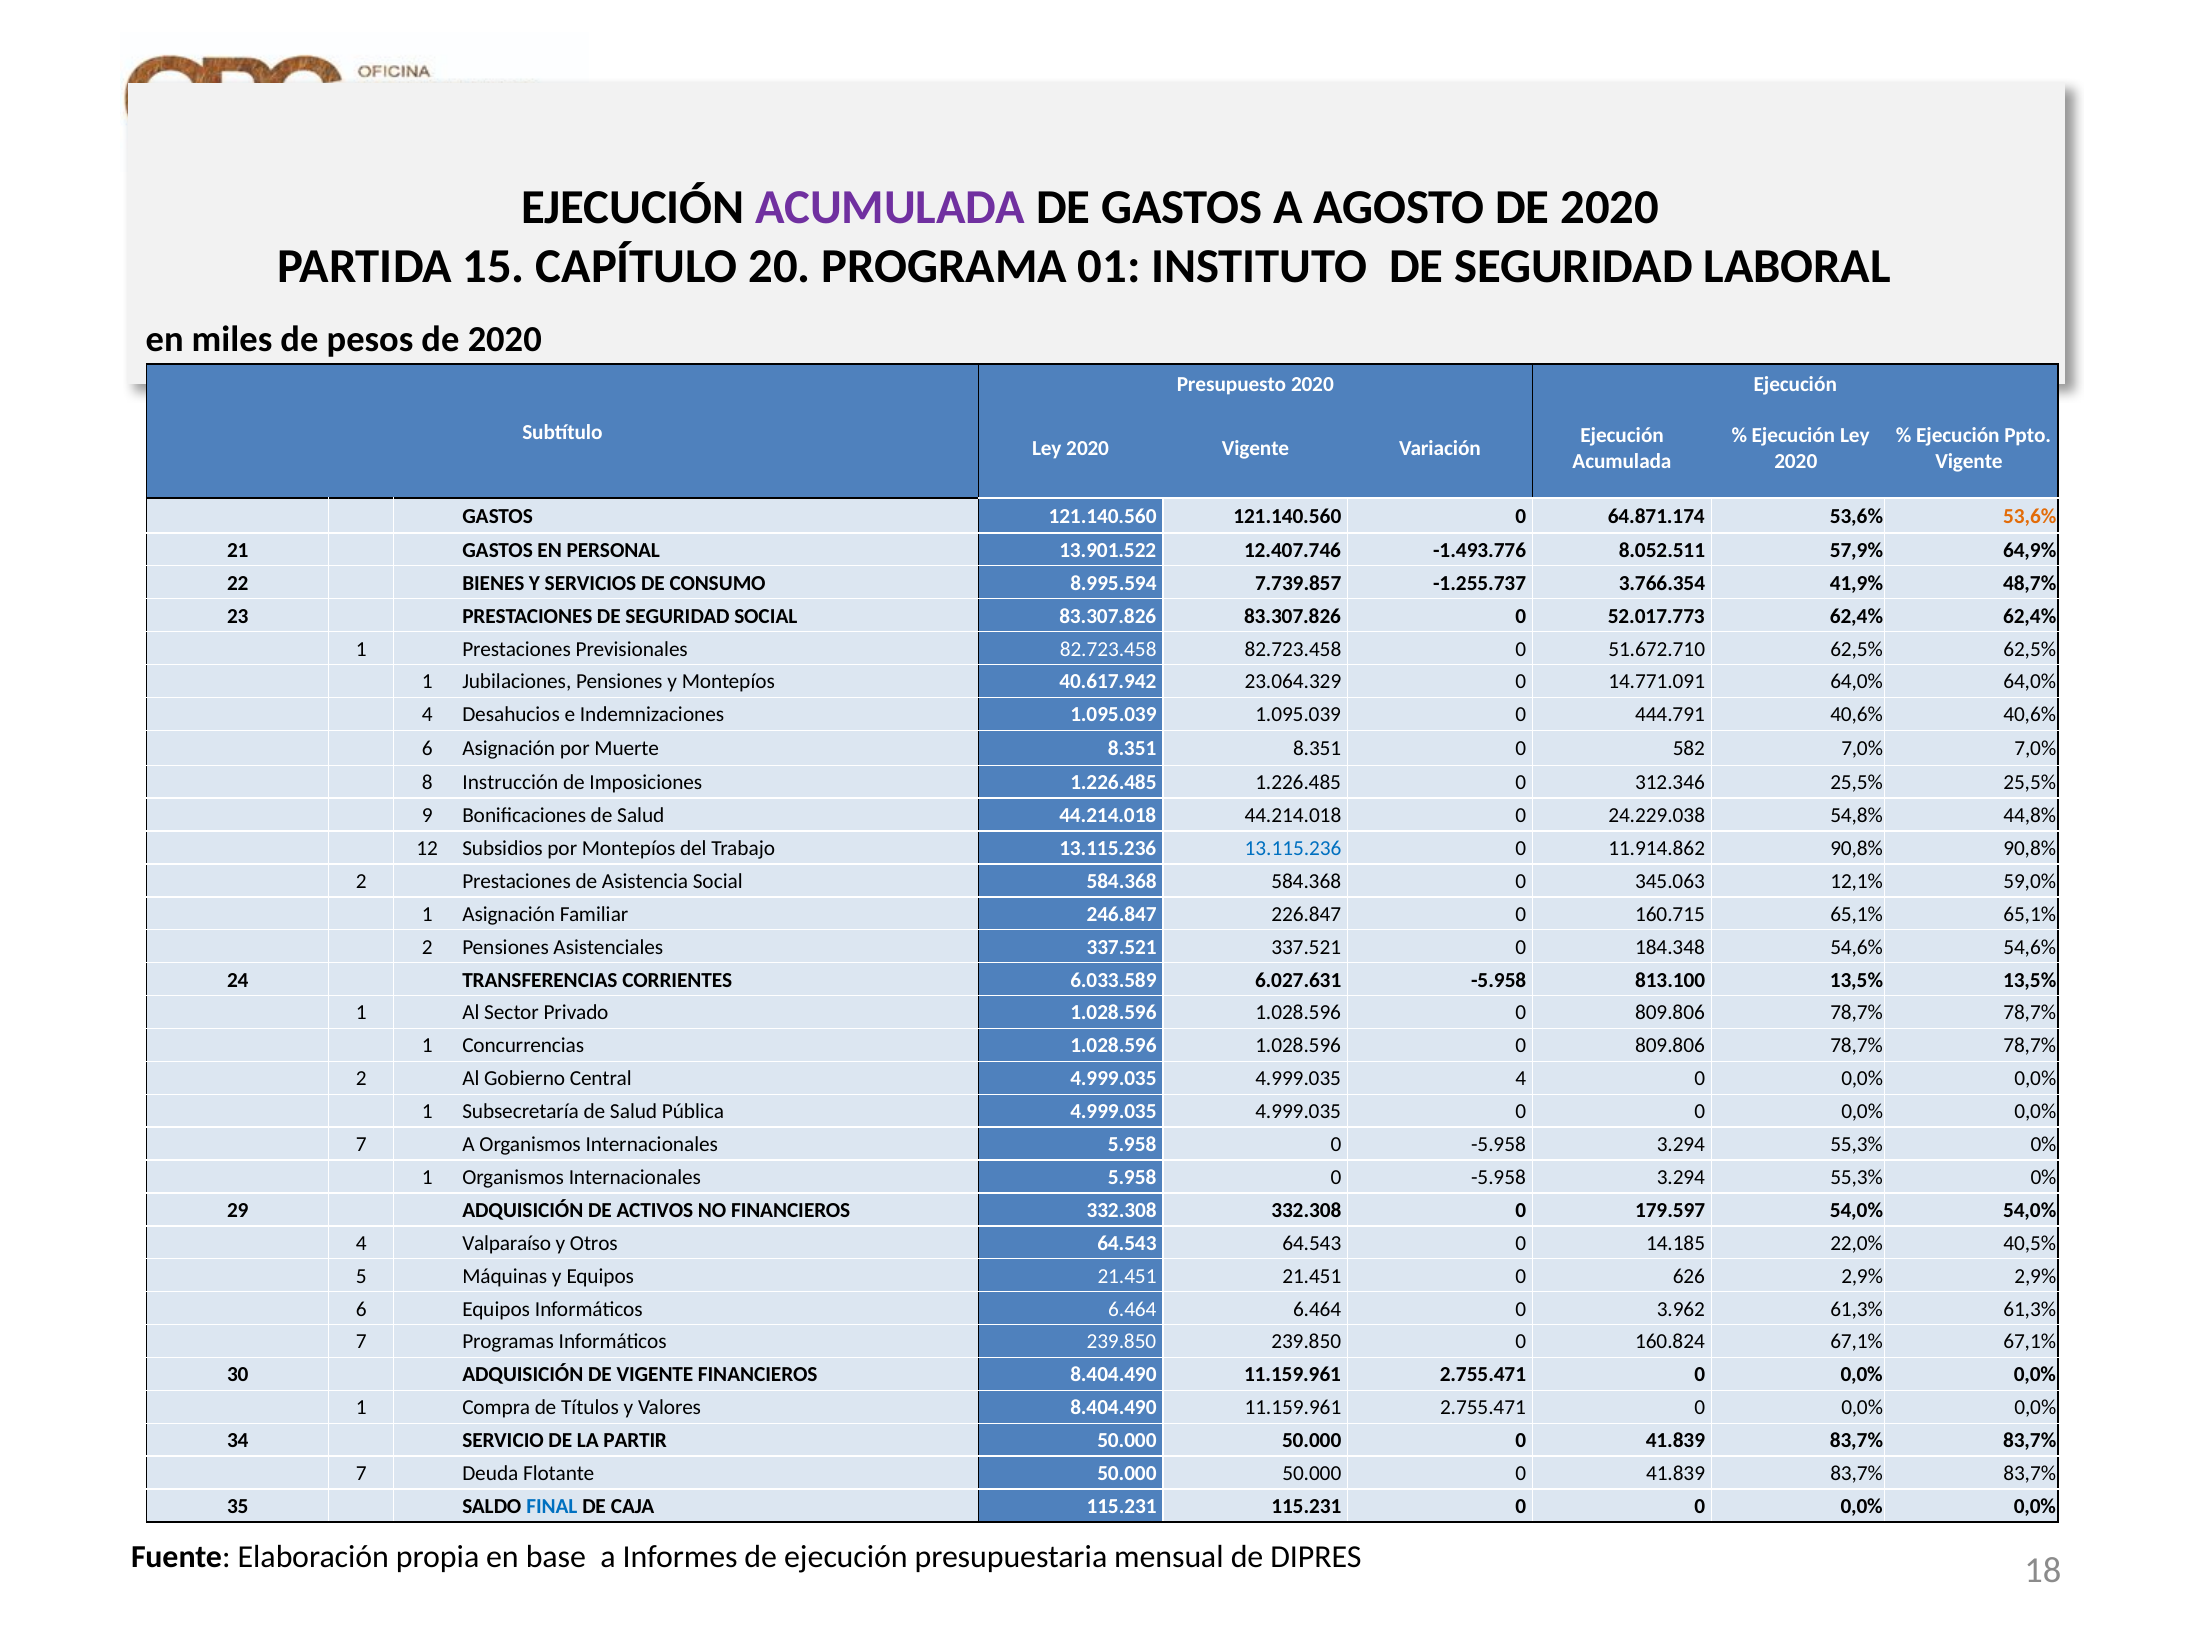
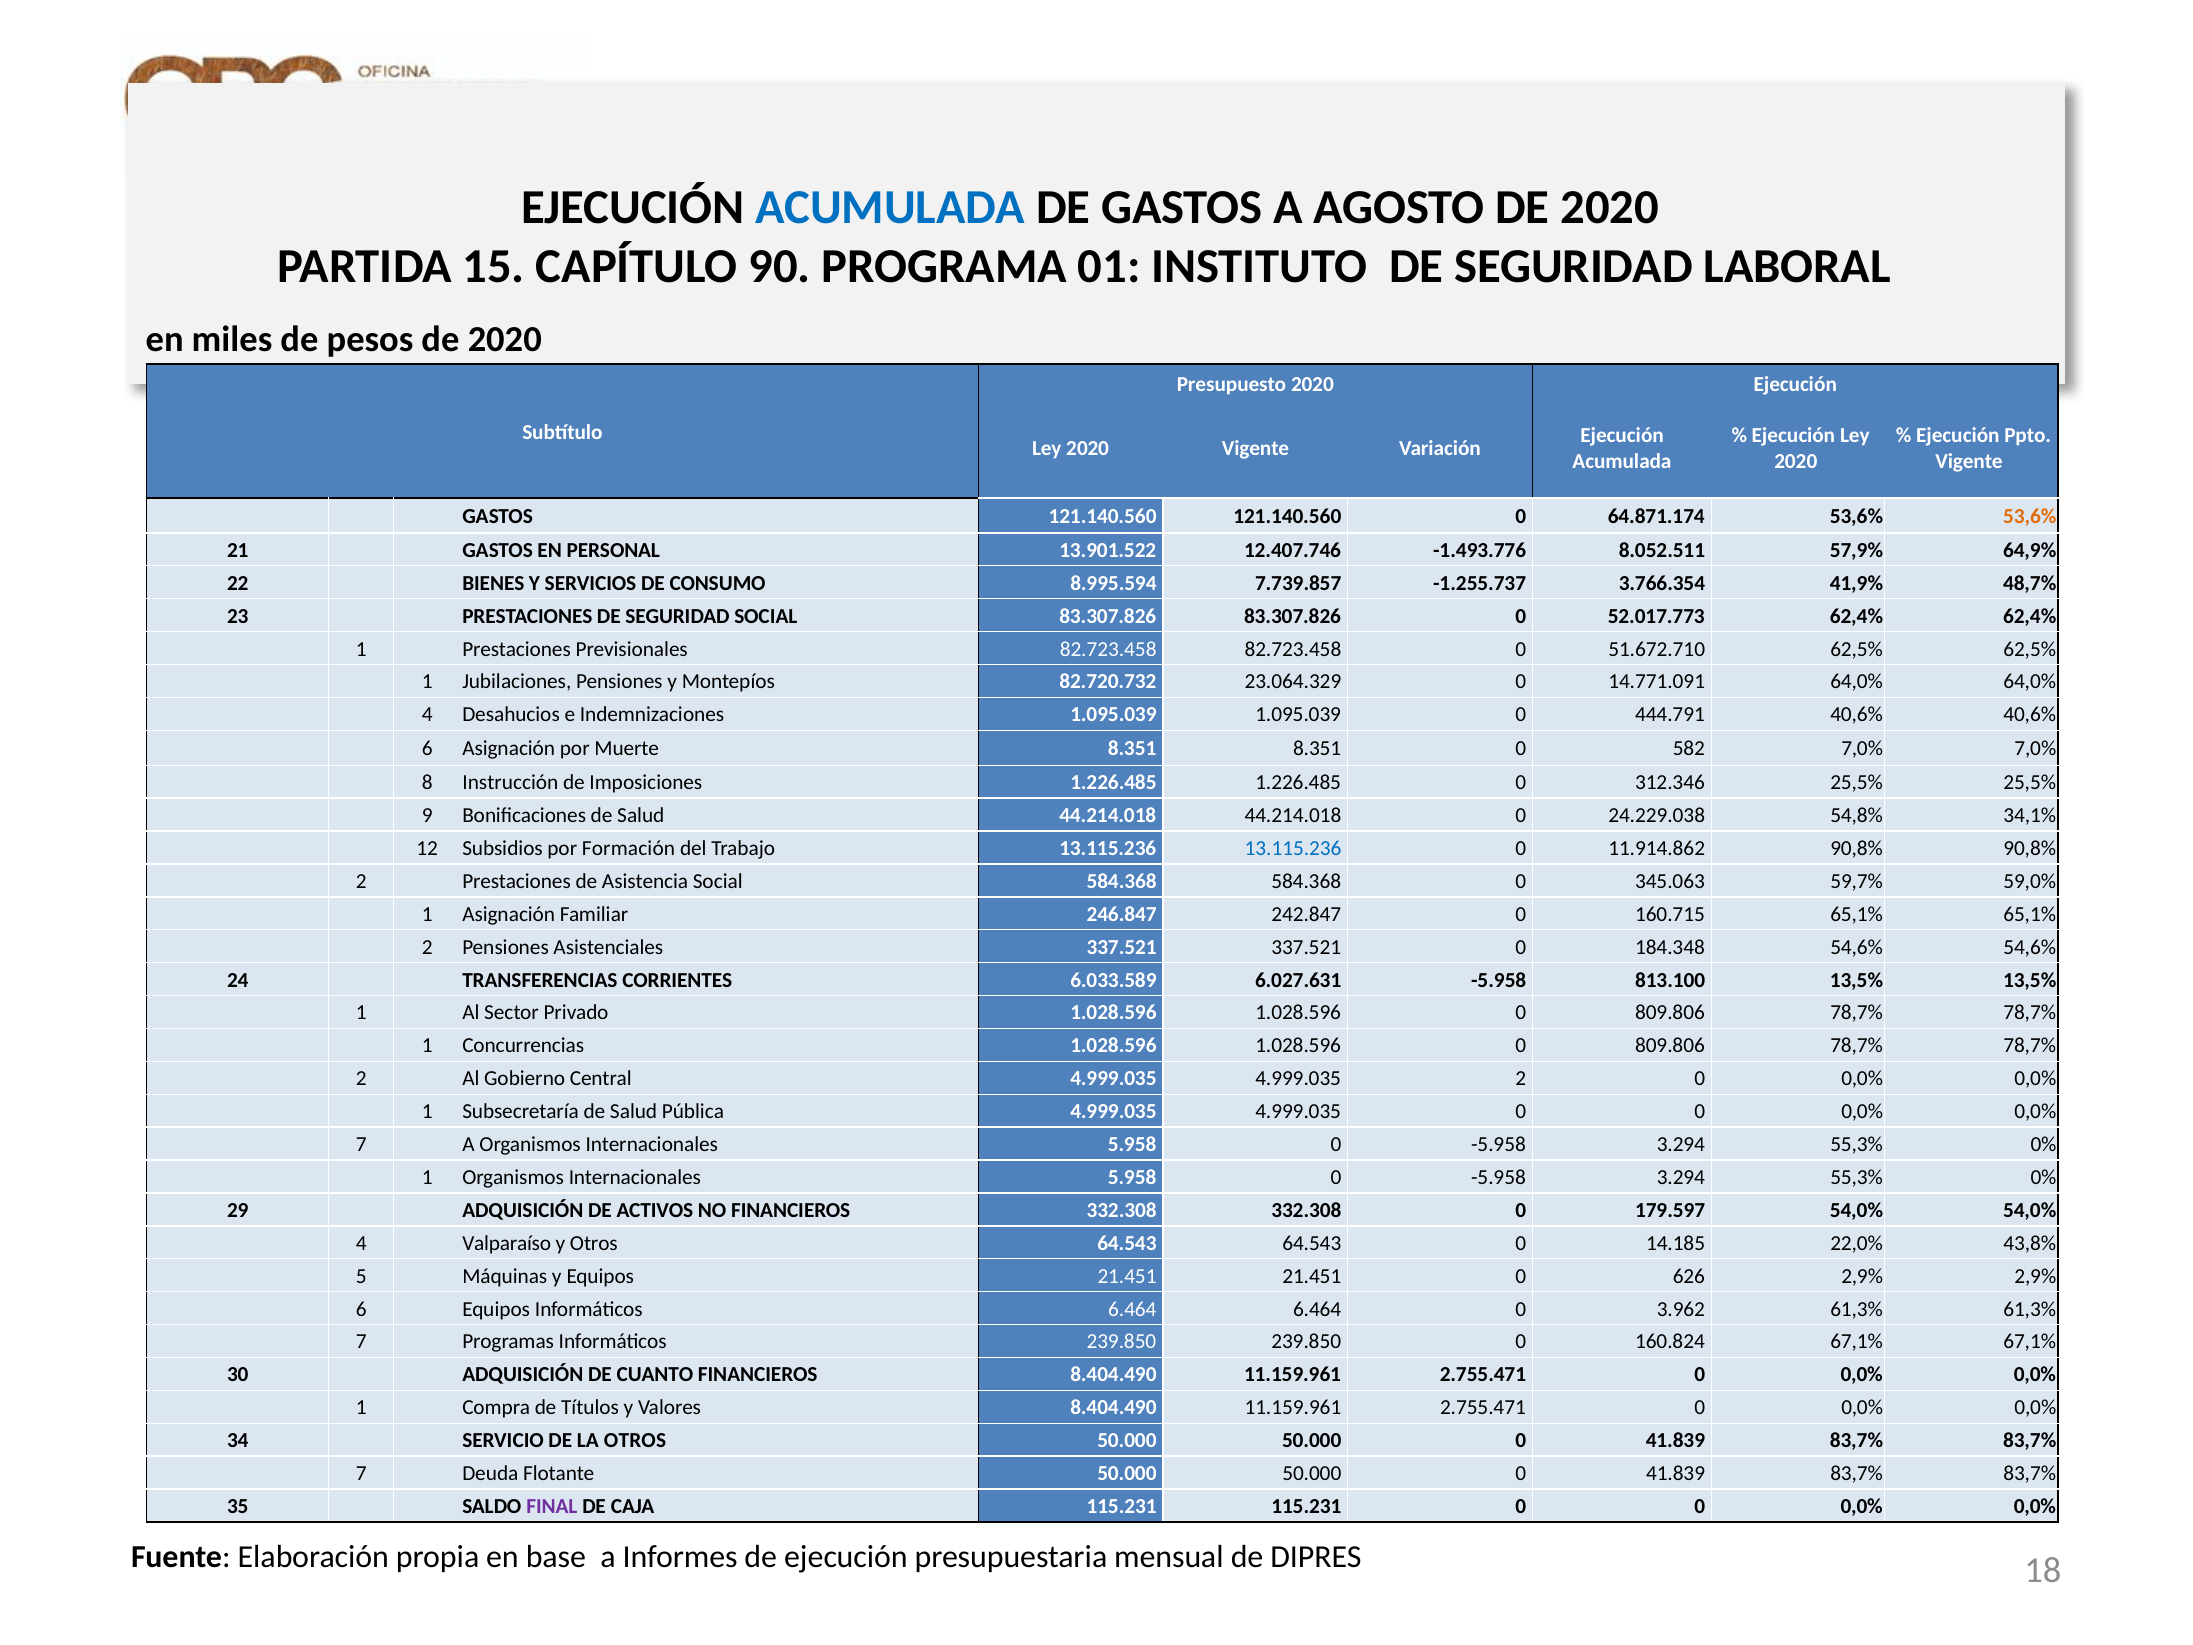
ACUMULADA colour: purple -> blue (890, 207)
20: 20 -> 90 (780, 266)
40.617.942: 40.617.942 -> 82.720.732 (1108, 682)
44,8%: 44,8% -> 34,1% (2030, 815)
por Montepíos: Montepíos -> Formación (628, 848)
12,1%: 12,1% -> 59,7% (1857, 881)
226.847: 226.847 -> 242.847 (1306, 914)
4.999.035 4: 4 -> 2 (1521, 1079)
40,5%: 40,5% -> 43,8% (2030, 1243)
DE VIGENTE: VIGENTE -> CUANTO (655, 1375)
LA PARTIR: PARTIR -> OTROS (635, 1440)
FINAL colour: blue -> purple (552, 1506)
